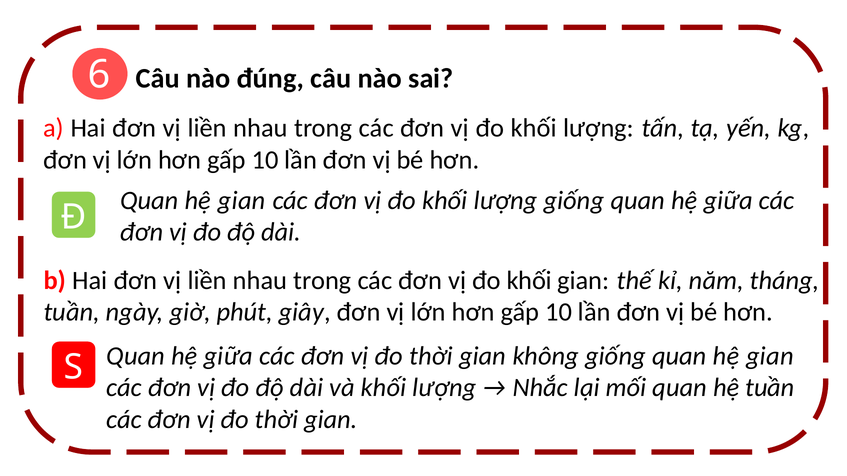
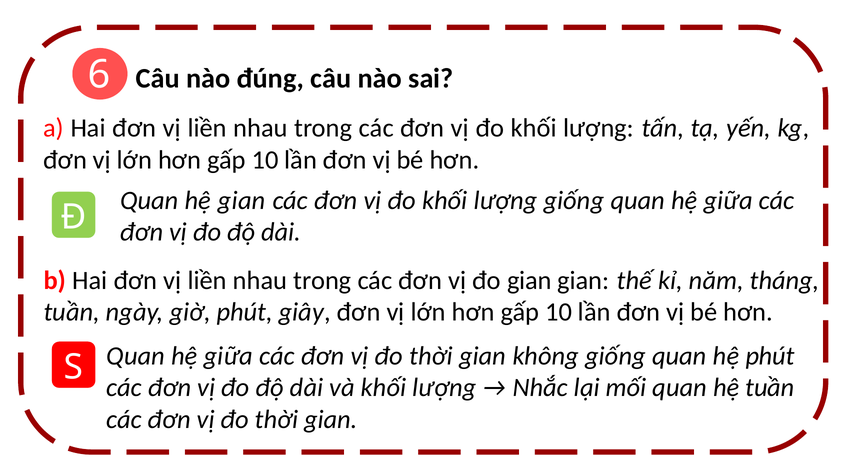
khối: khối -> gian (529, 281)
giống quan hệ gian: gian -> phút (770, 356)
